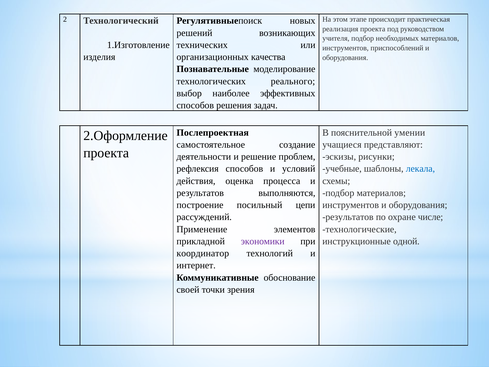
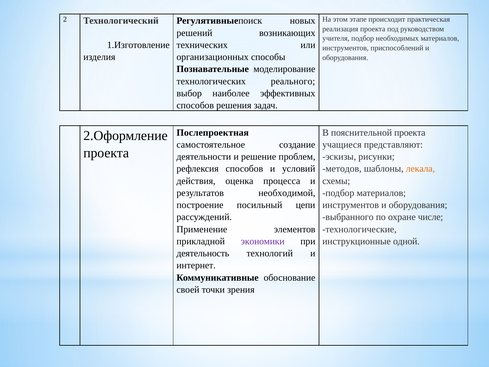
качества: качества -> способы (268, 57)
пояснительной умении: умении -> проекта (410, 133)
учебные: учебные -> методов (342, 169)
лекала colour: blue -> orange (420, 169)
выполняются: выполняются -> необходимой (287, 193)
результатов: результатов -> выбранного (348, 217)
координатор: координатор -> деятельность (203, 253)
